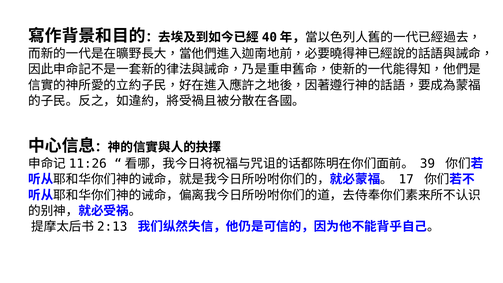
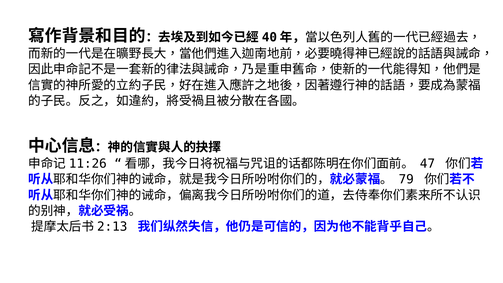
39: 39 -> 47 (427, 164)
17: 17 -> 79 (406, 179)
